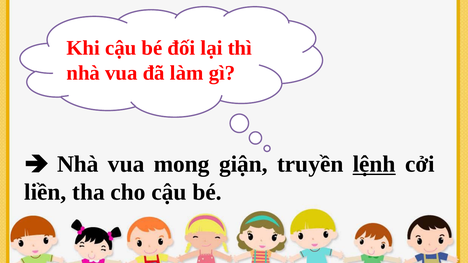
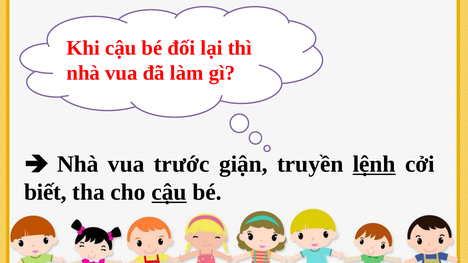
mong: mong -> trước (182, 164)
liền: liền -> biết (45, 192)
cậu underline: none -> present (169, 192)
